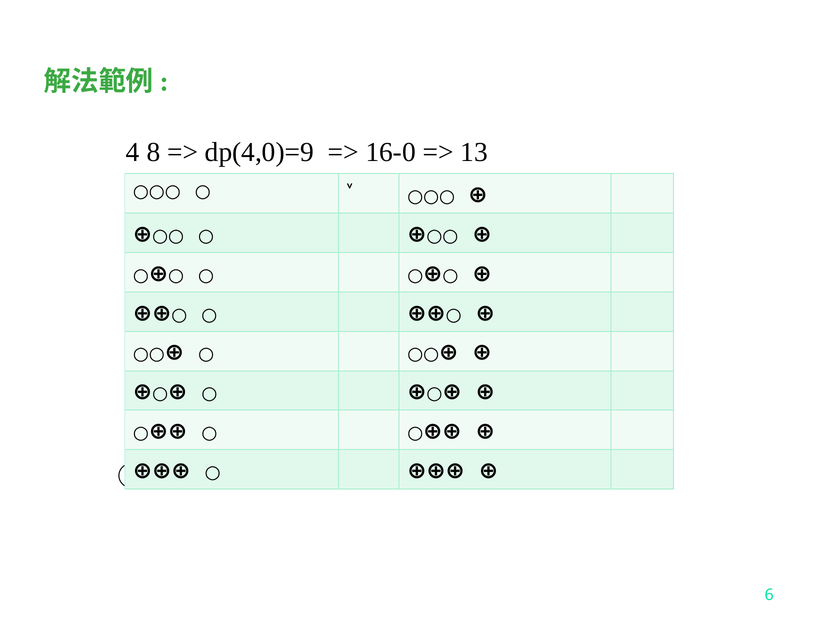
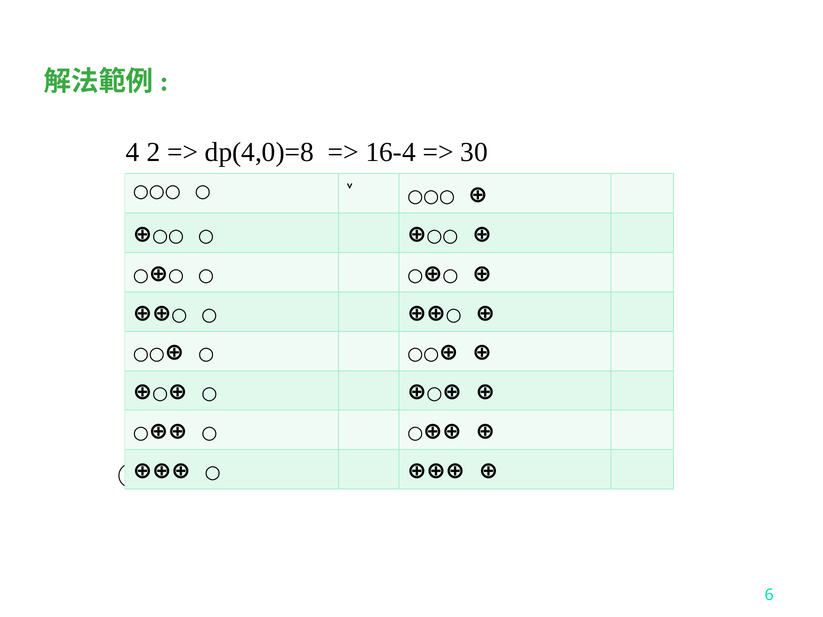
8: 8 -> 2 (153, 152)
dp(4,0)=9: dp(4,0)=9 -> dp(4,0)=8 (259, 152)
16-0: 16-0 -> 16-4 (391, 152)
13: 13 -> 30 (474, 152)
